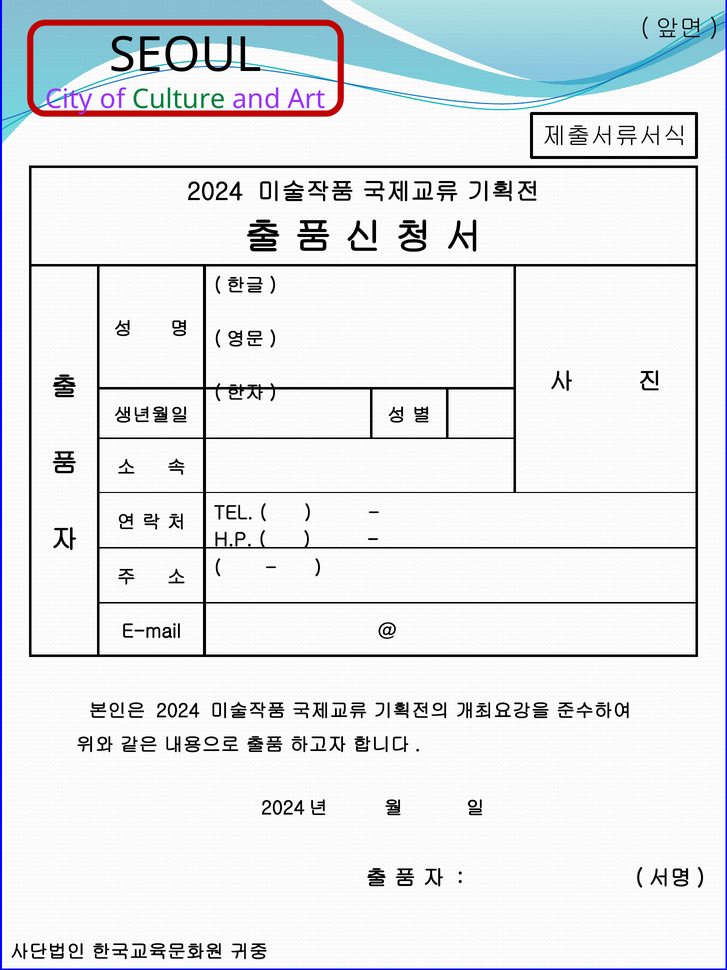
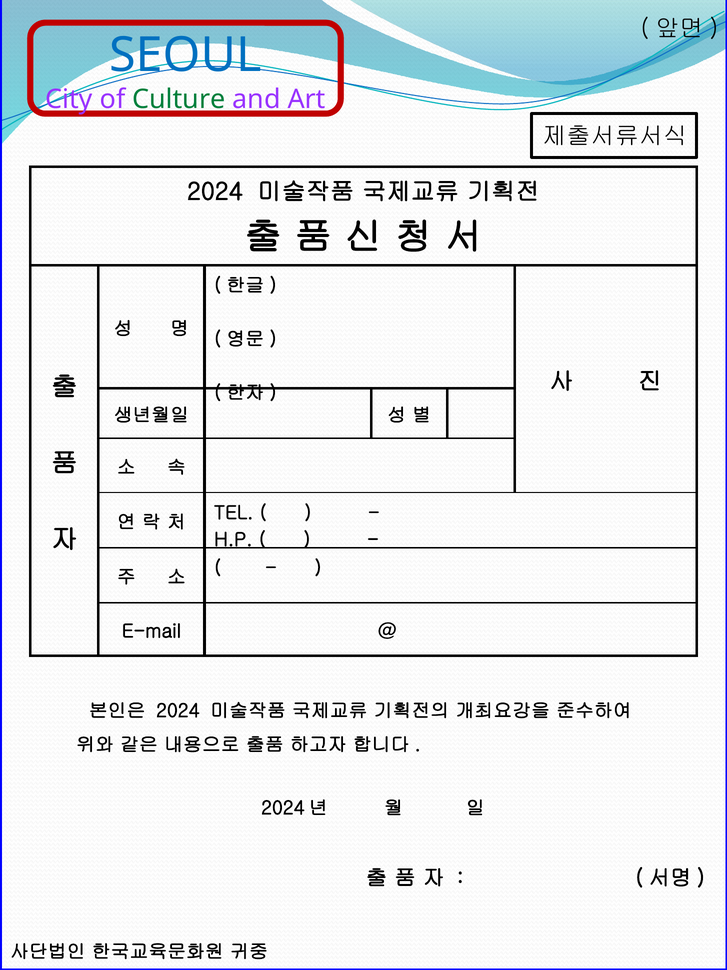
SEOUL colour: black -> blue (185, 55)
